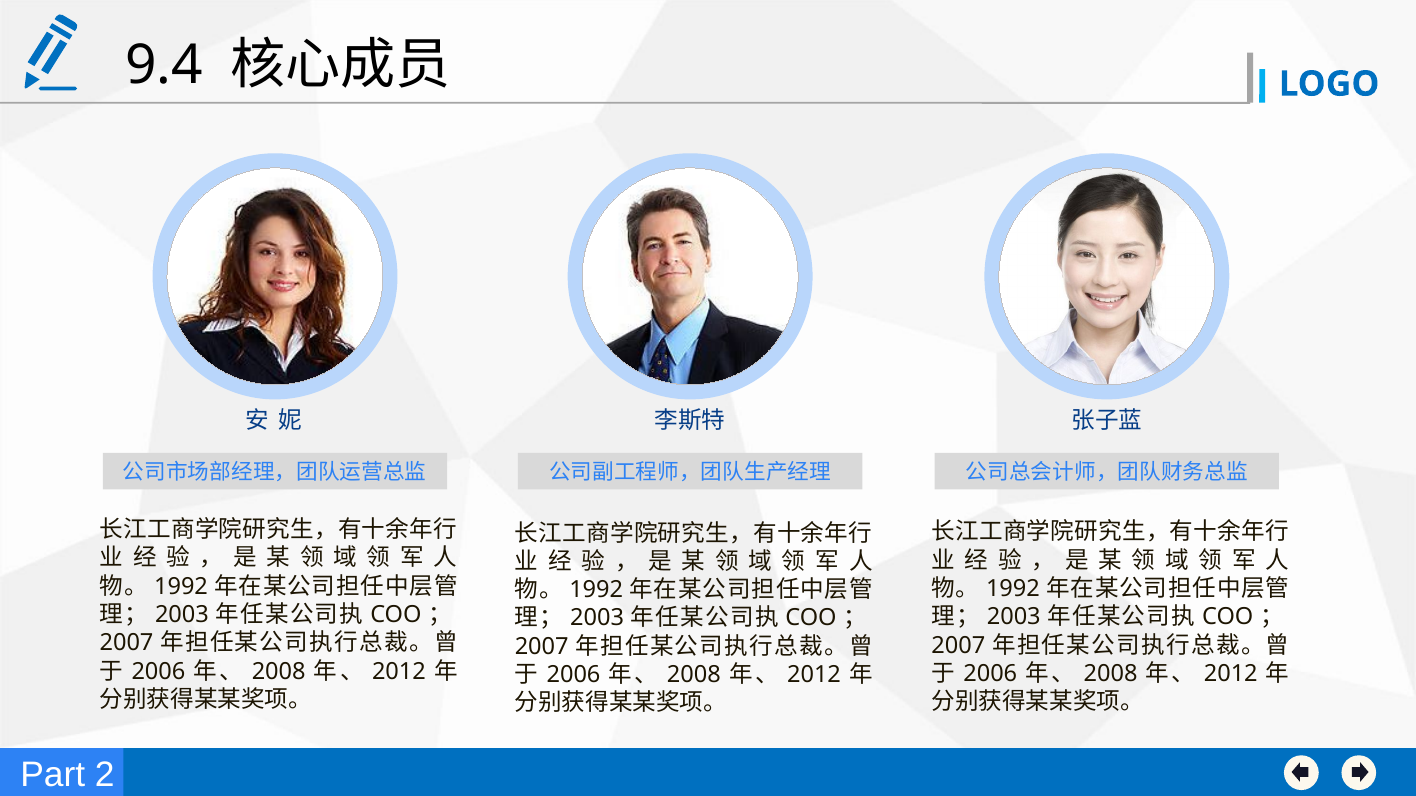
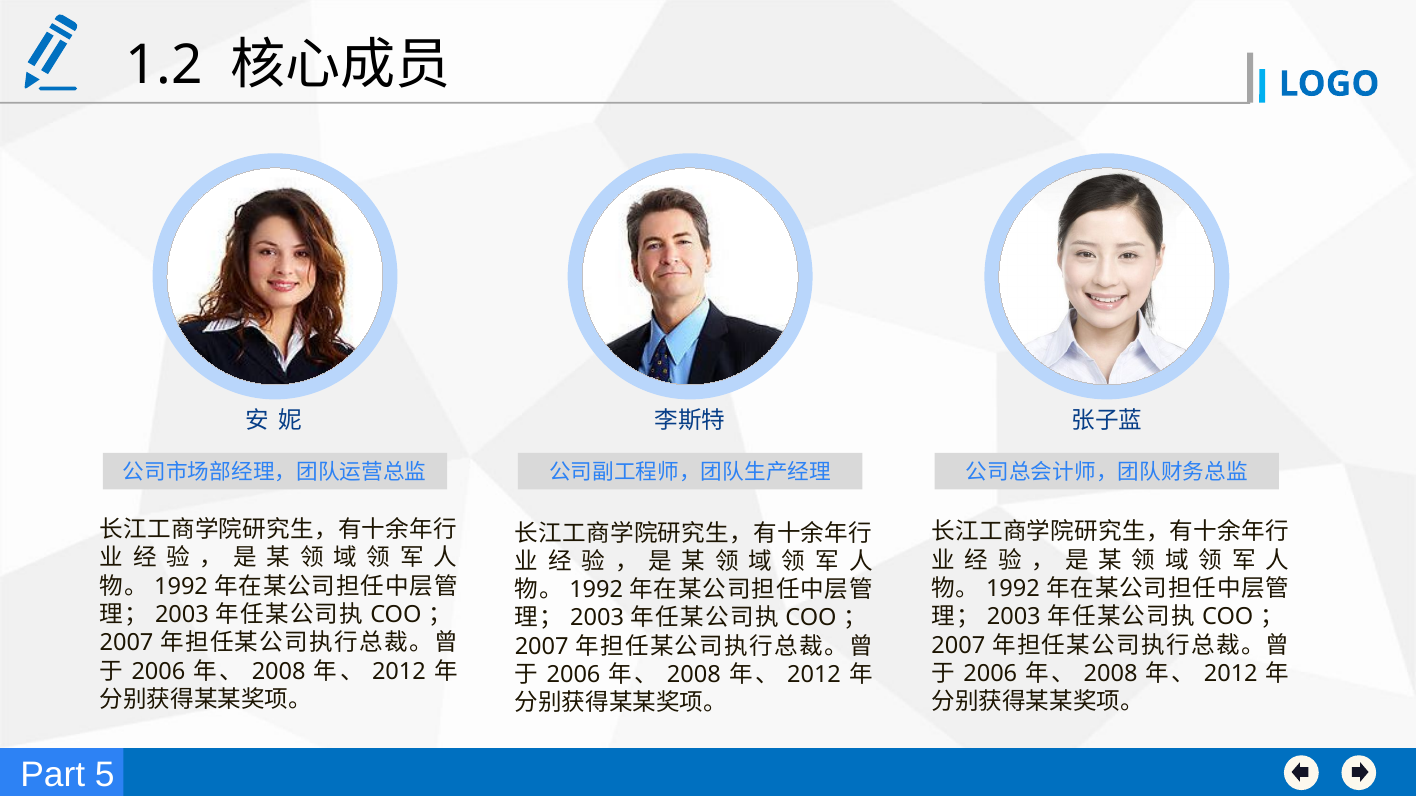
9.4: 9.4 -> 1.2 (164, 65)
2: 2 -> 5 (105, 776)
